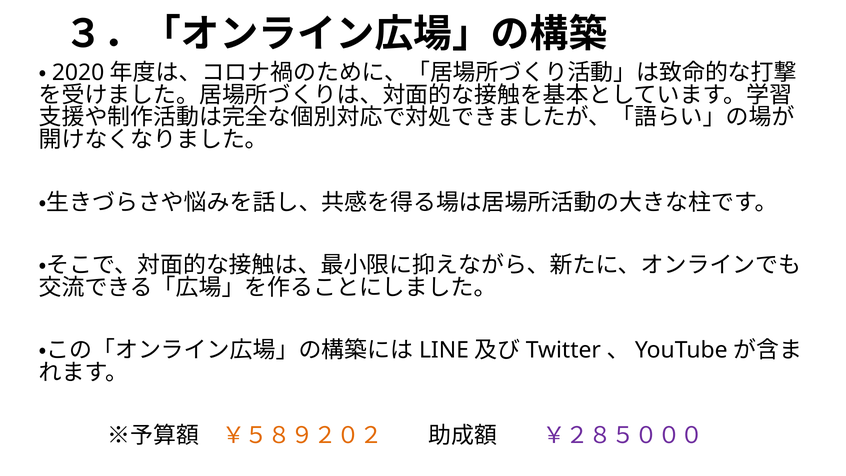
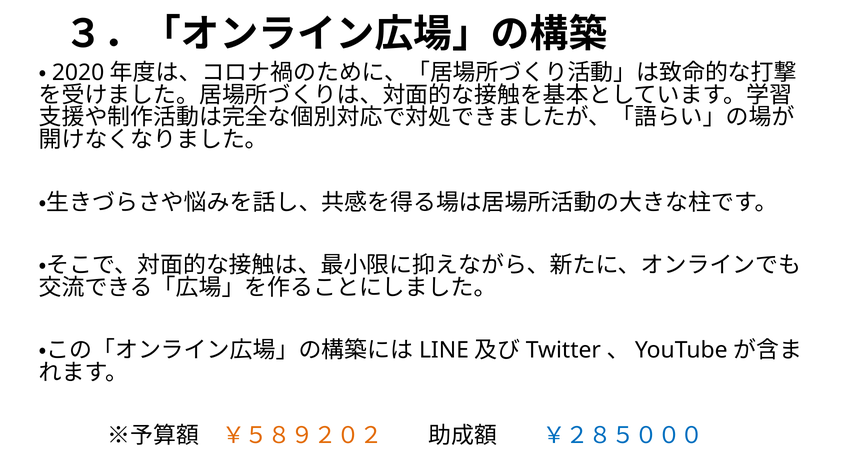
￥２８５０００ colour: purple -> blue (623, 435)
